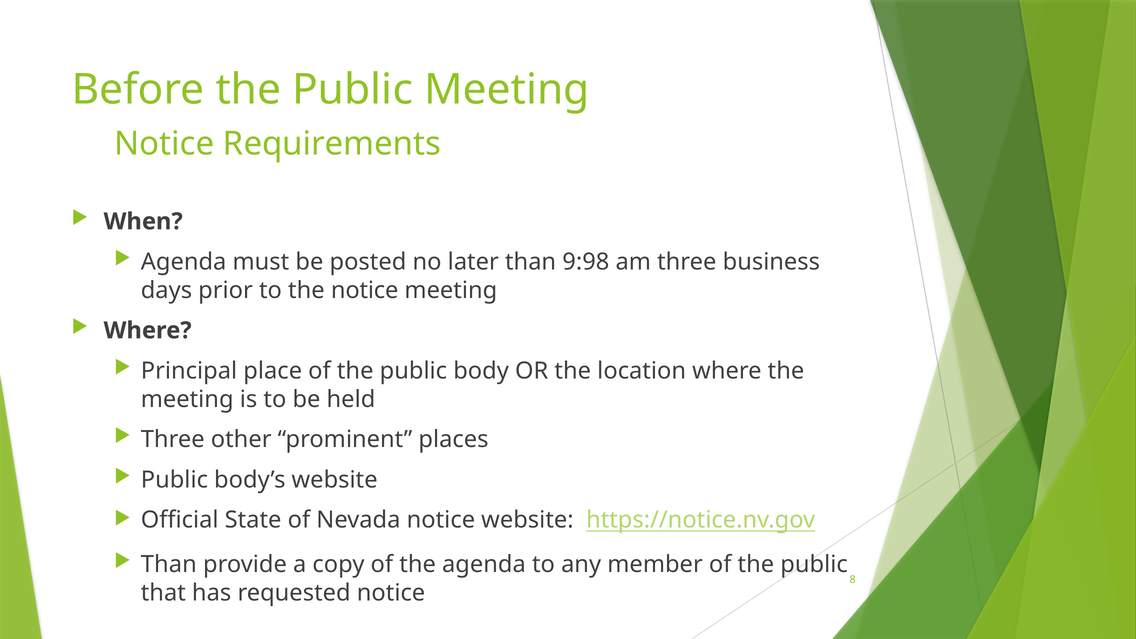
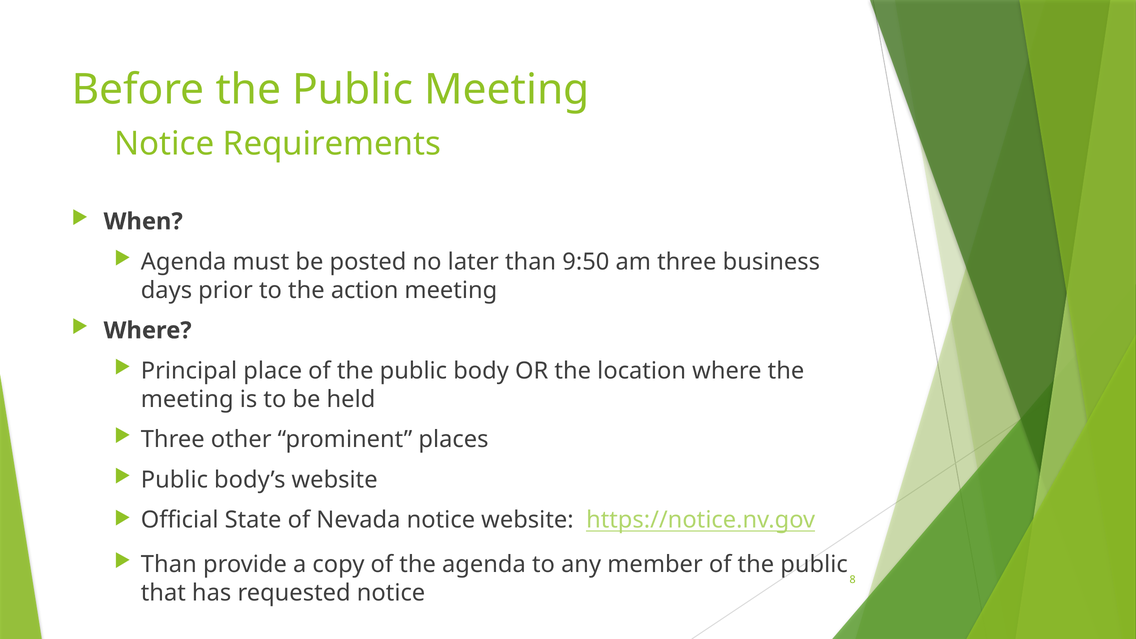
9:98: 9:98 -> 9:50 (586, 262)
the notice: notice -> action (365, 290)
